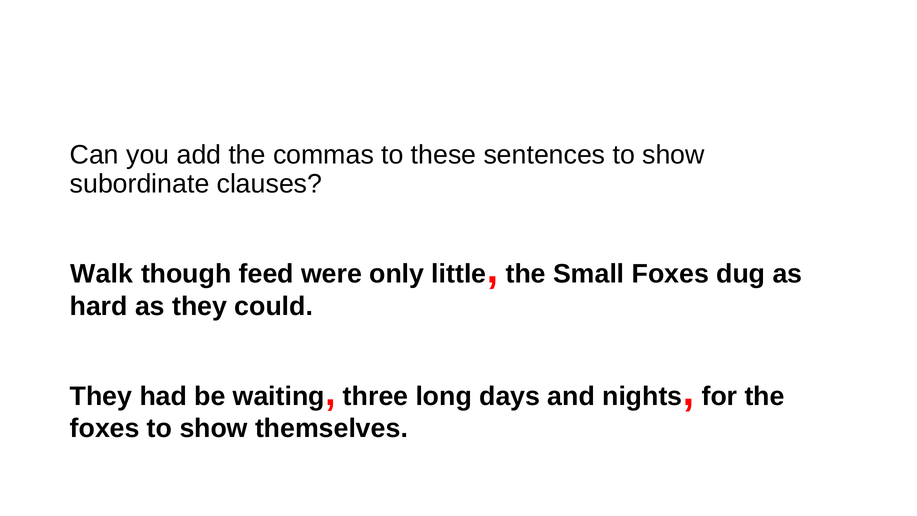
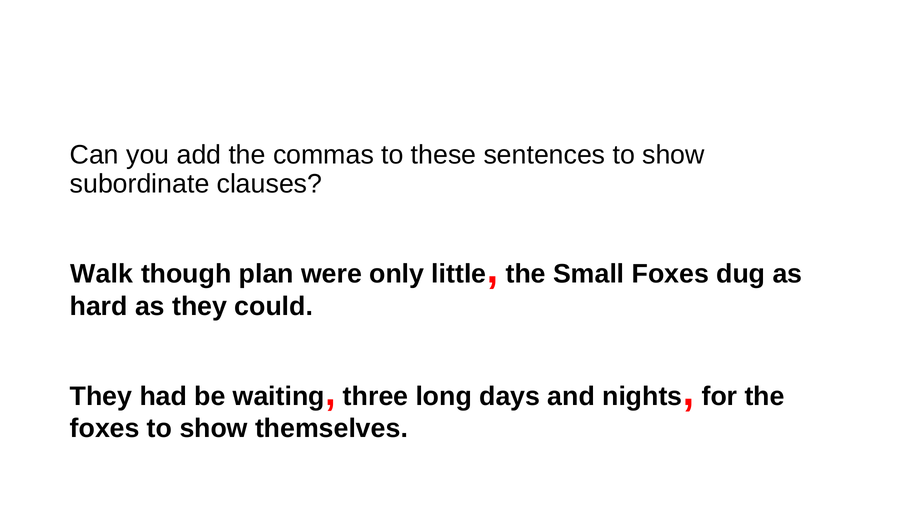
feed: feed -> plan (266, 274)
